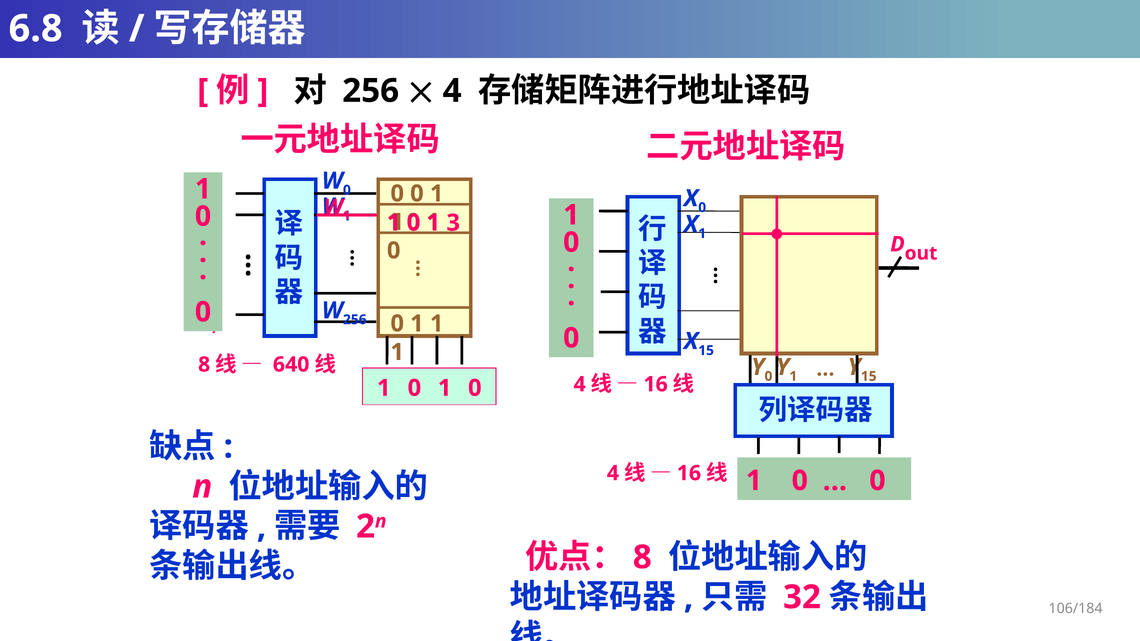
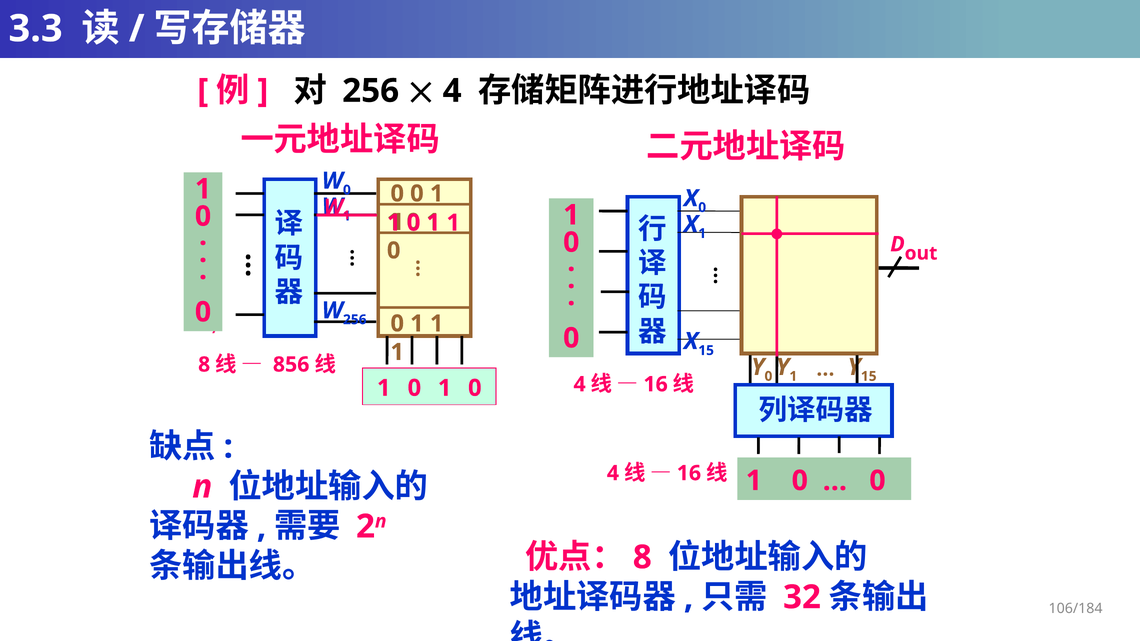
6.8: 6.8 -> 3.3 (36, 29)
3: 3 -> 1 (453, 223)
640: 640 -> 856 (291, 365)
